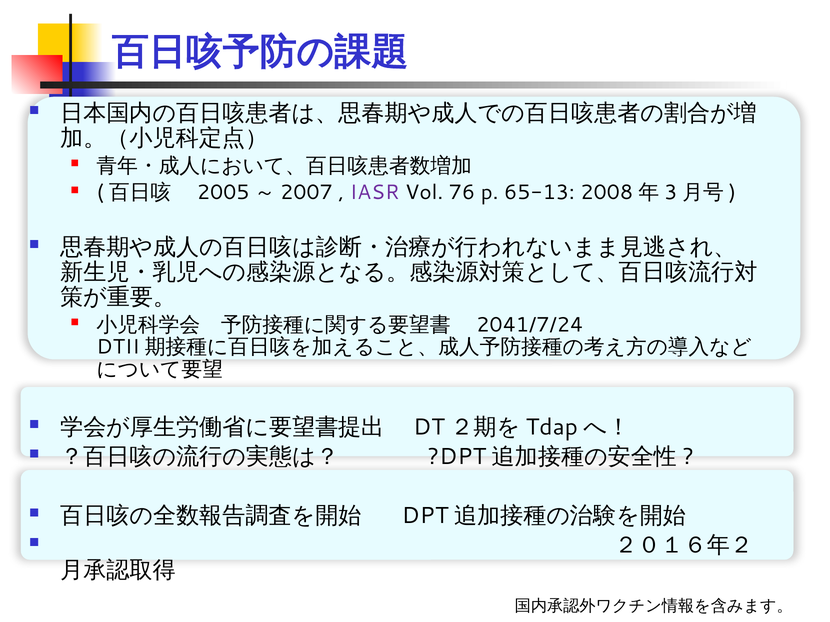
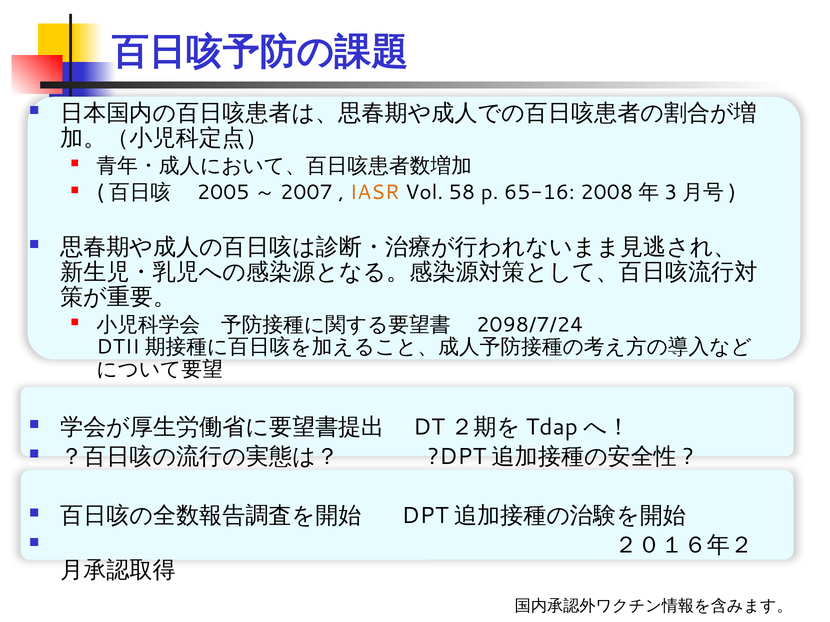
IASR colour: purple -> orange (375, 193)
76: 76 -> 58 (462, 193)
65-13: 65-13 -> 65-16 (539, 193)
2041/7/24: 2041/7/24 -> 2098/7/24 (530, 325)
